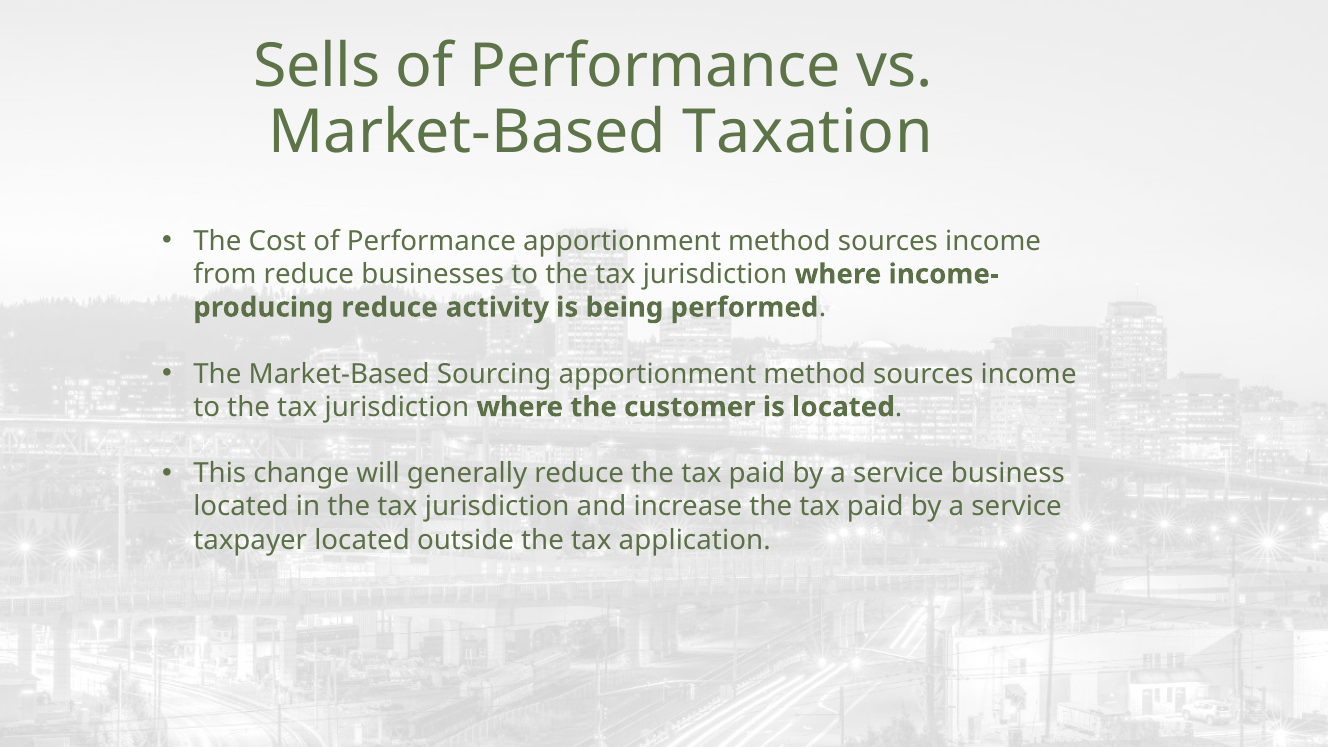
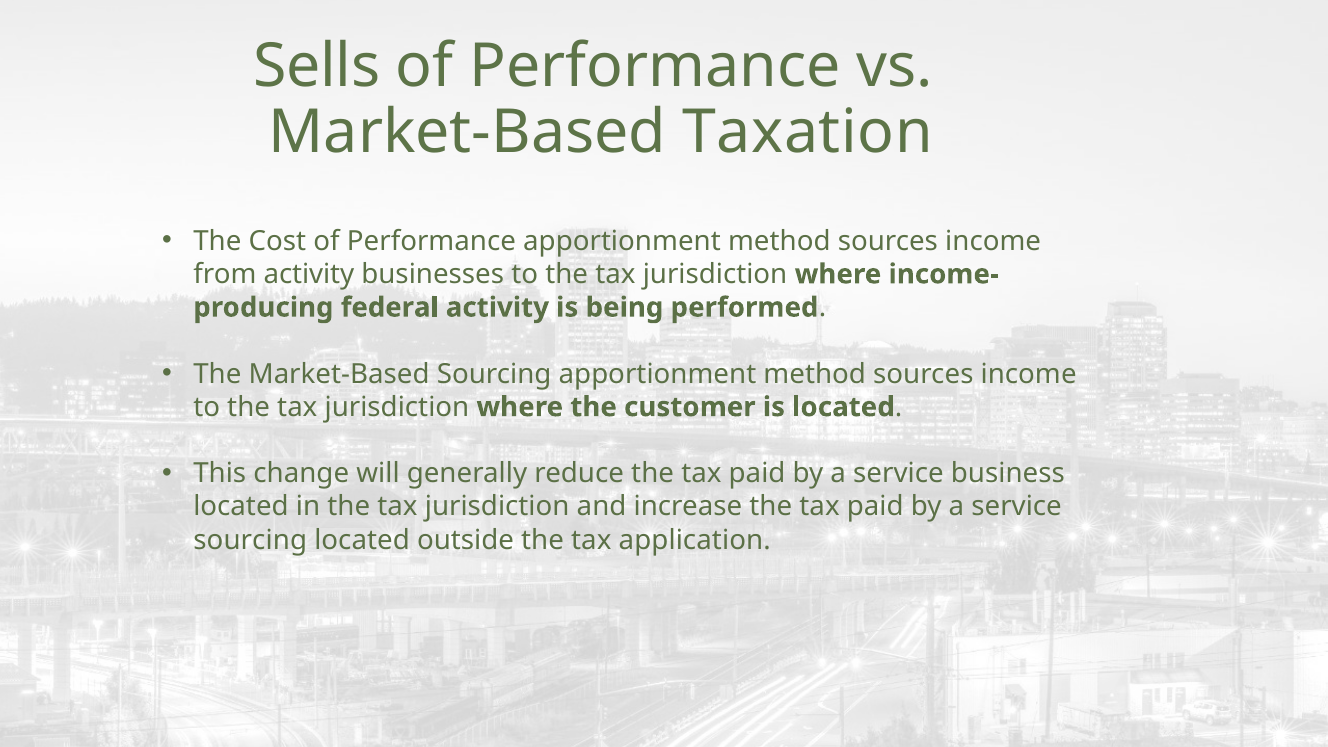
from reduce: reduce -> activity (309, 274)
reduce: reduce -> federal (390, 307)
taxpayer: taxpayer -> sourcing (250, 540)
